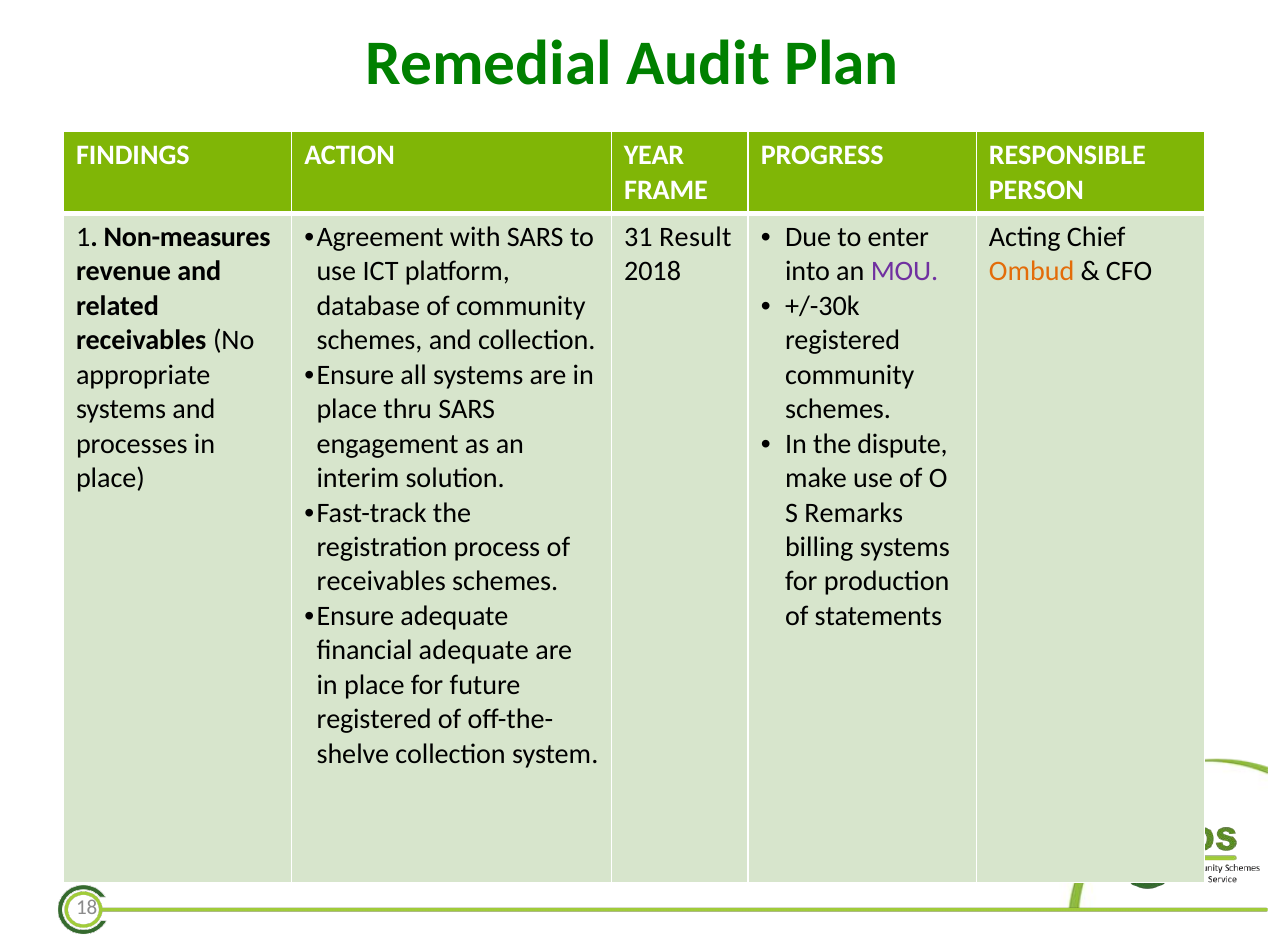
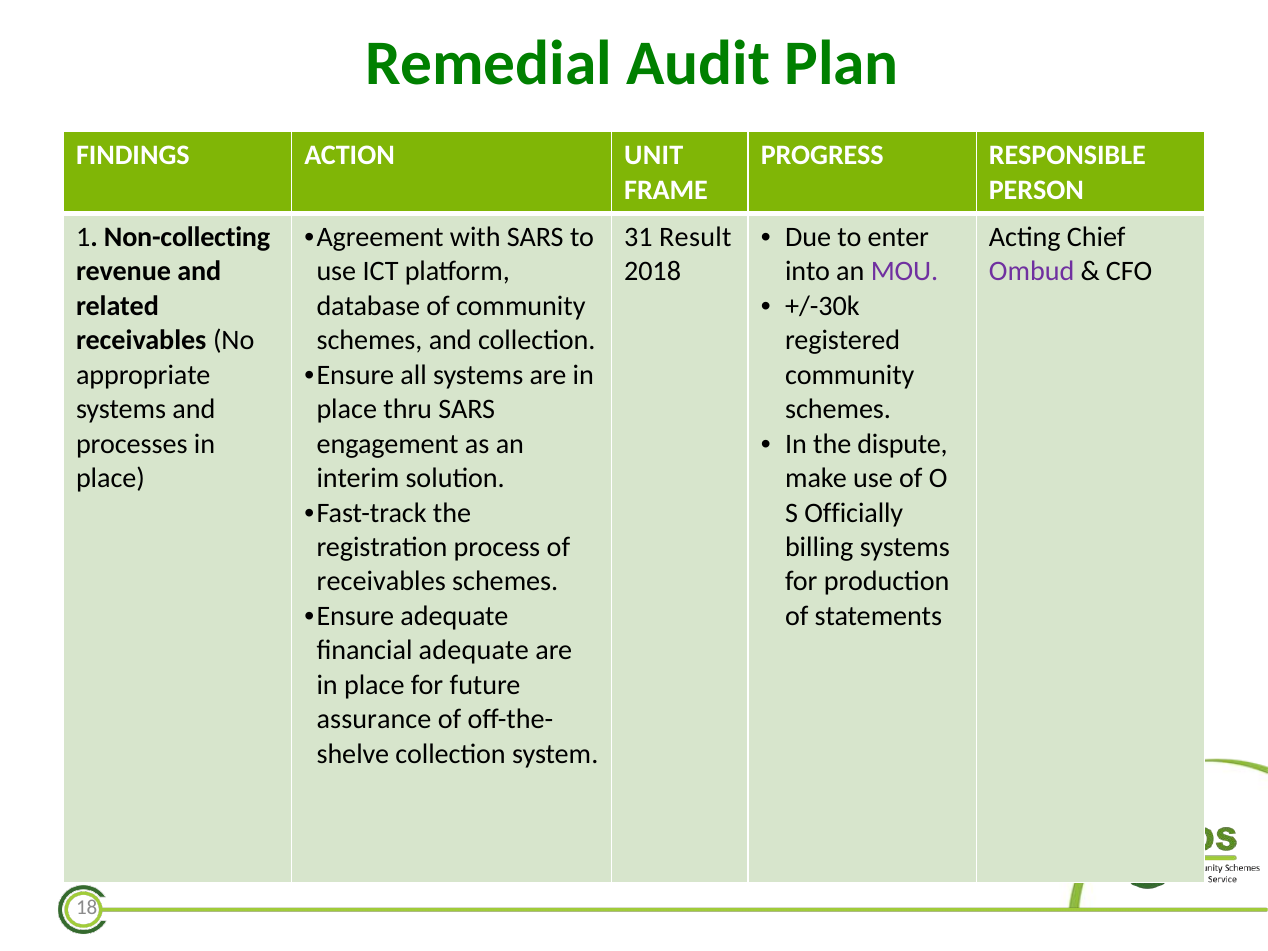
YEAR: YEAR -> UNIT (654, 156)
Non-measures: Non-measures -> Non-collecting (187, 237)
Ombud colour: orange -> purple (1032, 272)
Remarks: Remarks -> Officially (854, 513)
registered: registered -> assurance (374, 719)
